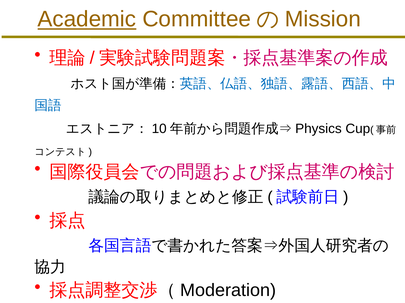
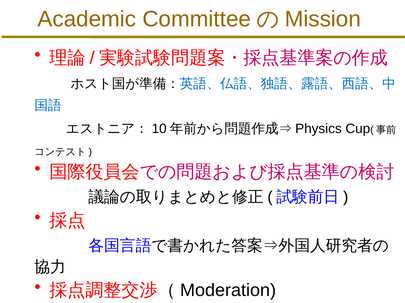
Academic underline: present -> none (87, 19)
